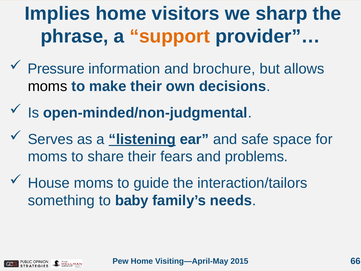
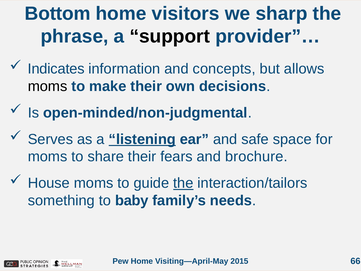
Implies: Implies -> Bottom (58, 14)
support colour: orange -> black (170, 36)
Pressure: Pressure -> Indicates (56, 69)
brochure: brochure -> concepts (224, 69)
problems: problems -> brochure (256, 157)
the underline: none -> present (183, 183)
